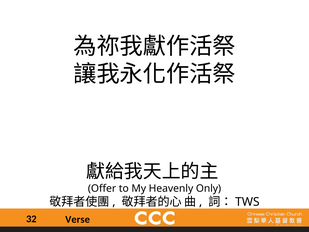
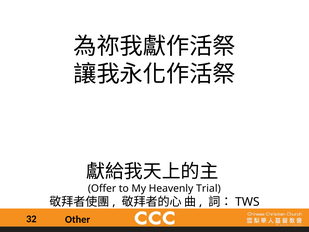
Only: Only -> Trial (208, 188)
Verse: Verse -> Other (78, 219)
